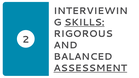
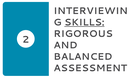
ASSESSMENT underline: present -> none (90, 68)
